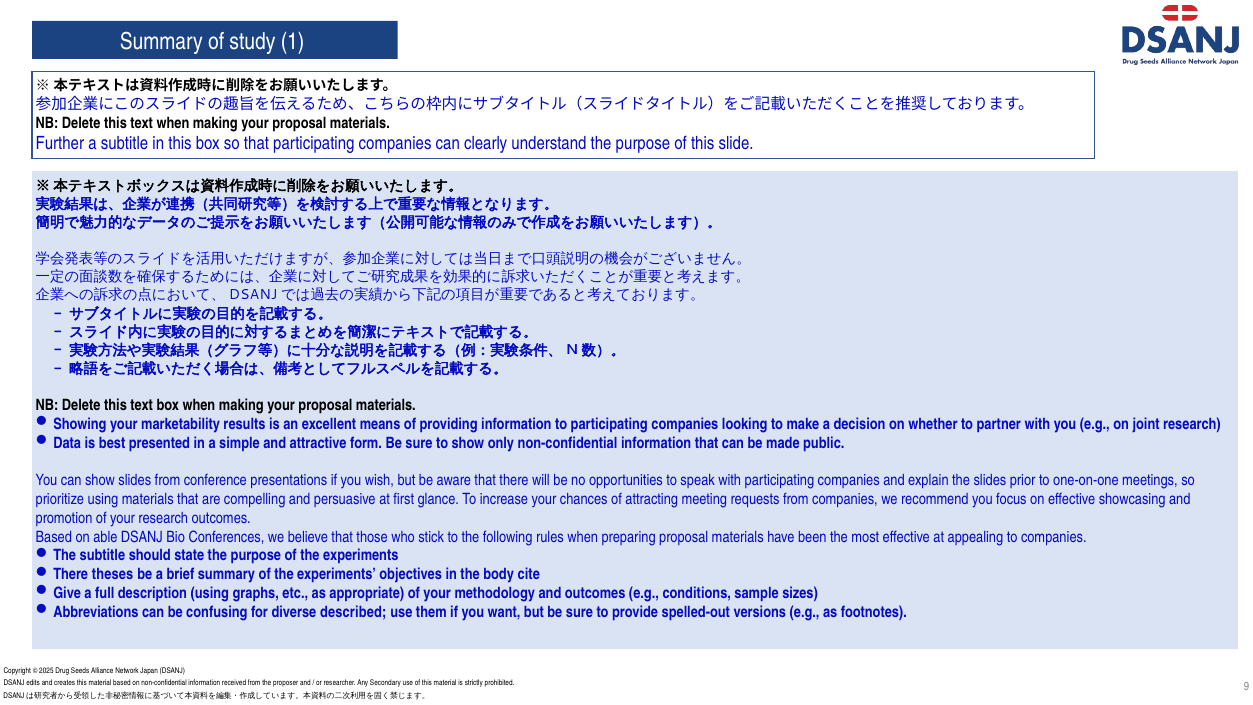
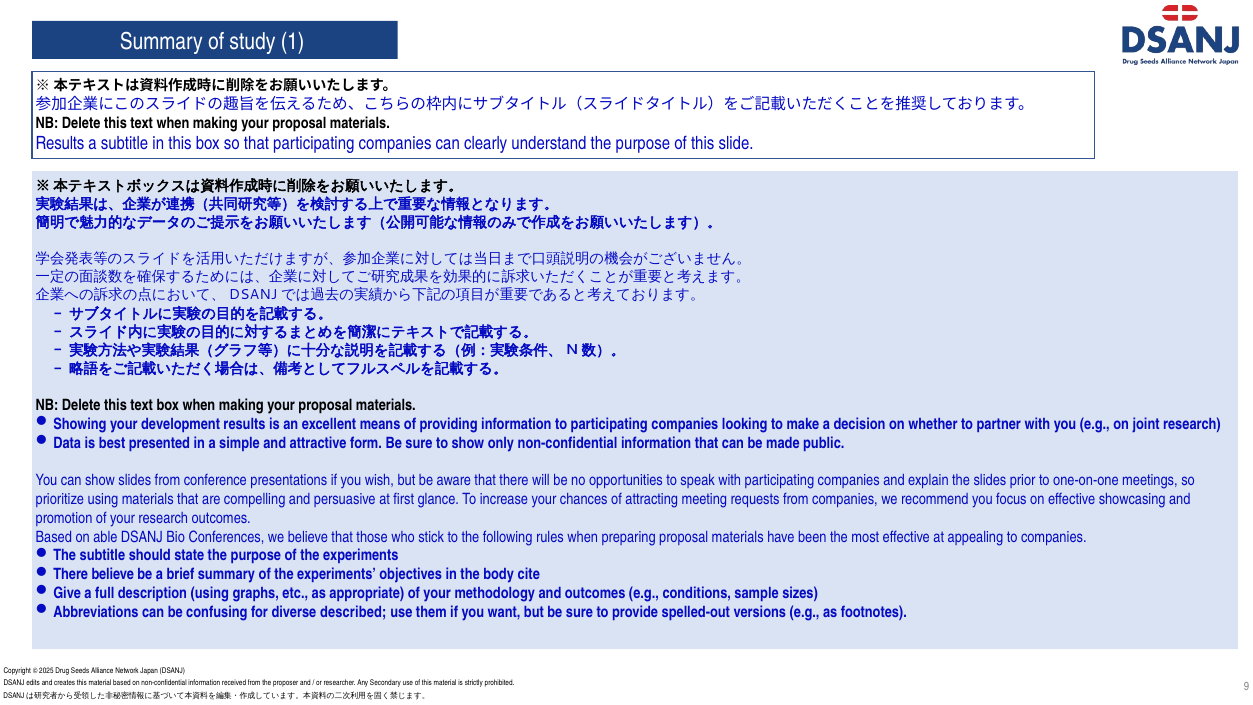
Further: Further -> Results (60, 144)
marketability: marketability -> development (181, 424)
theses: theses -> believe (113, 574)
